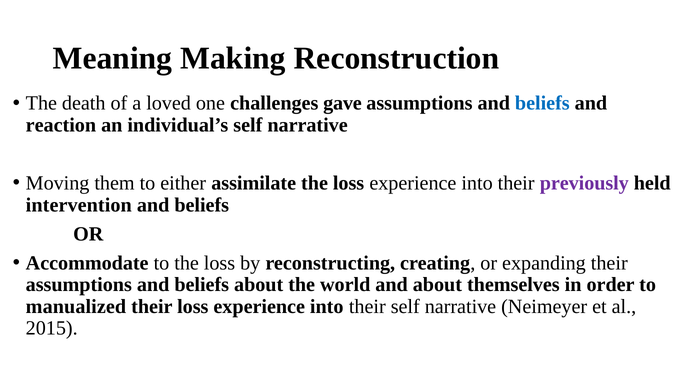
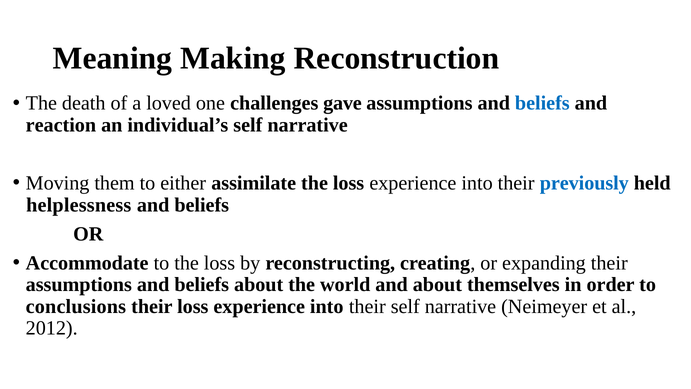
previously colour: purple -> blue (584, 183)
intervention: intervention -> helplessness (79, 205)
manualized: manualized -> conclusions (76, 306)
2015: 2015 -> 2012 (52, 328)
